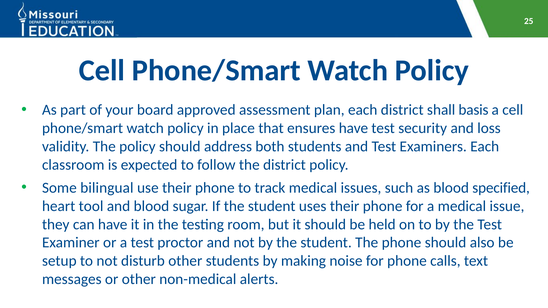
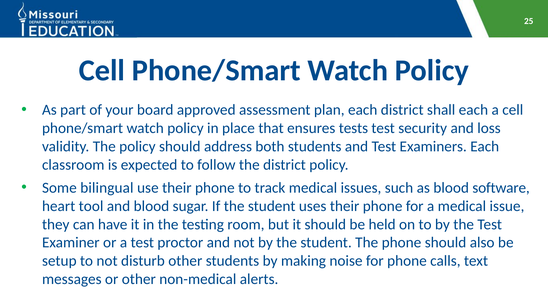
shall basis: basis -> each (473, 110)
ensures have: have -> tests (353, 128)
specified: specified -> software (501, 188)
